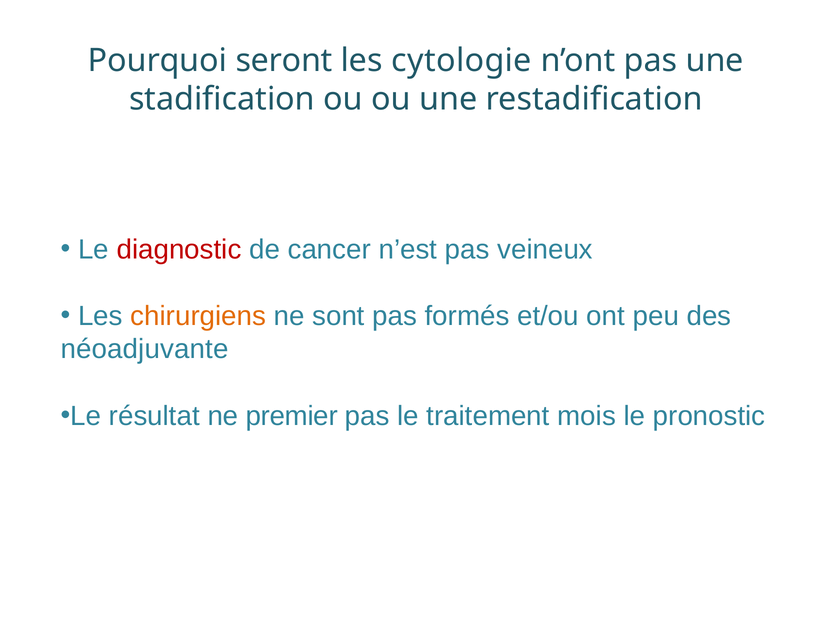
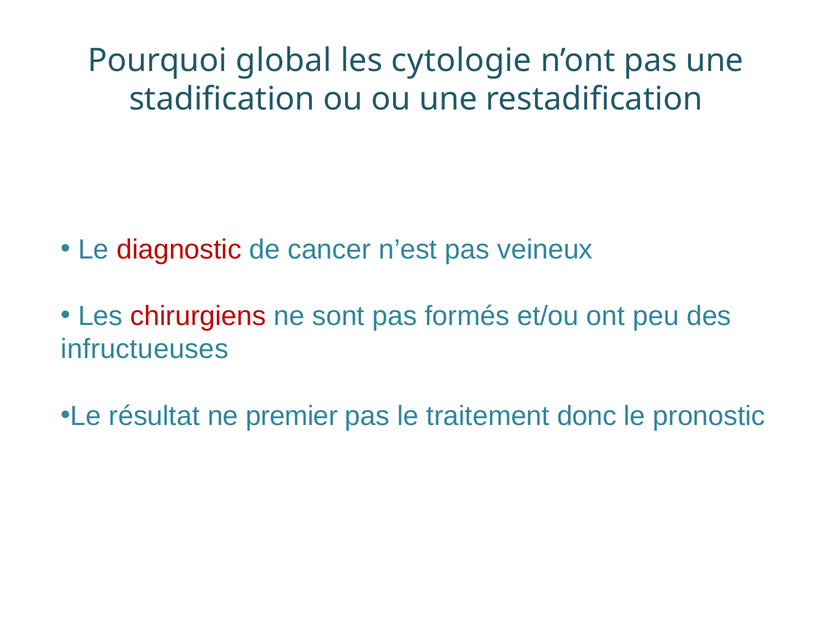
seront: seront -> global (284, 60)
chirurgiens colour: orange -> red (198, 316)
néoadjuvante: néoadjuvante -> infructueuses (145, 349)
mois: mois -> donc (587, 416)
